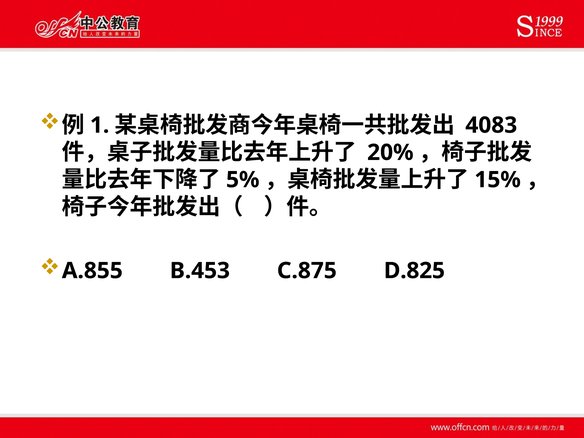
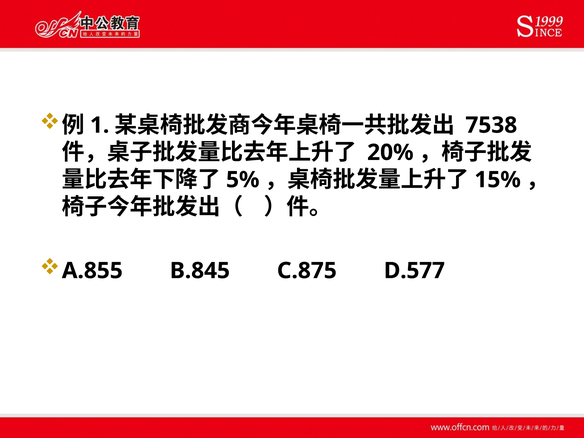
4083: 4083 -> 7538 (491, 125)
B.453: B.453 -> B.845 (200, 271)
D.825: D.825 -> D.577 (414, 271)
